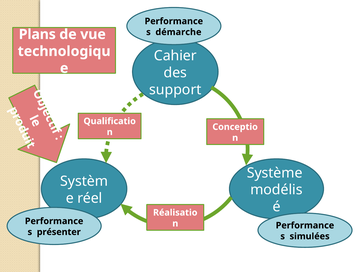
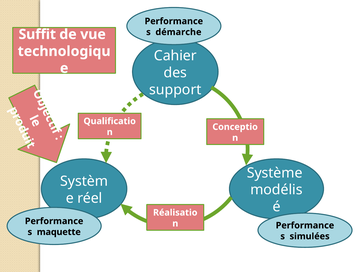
Plans: Plans -> Suffit (37, 34)
présenter: présenter -> maquette (59, 232)
